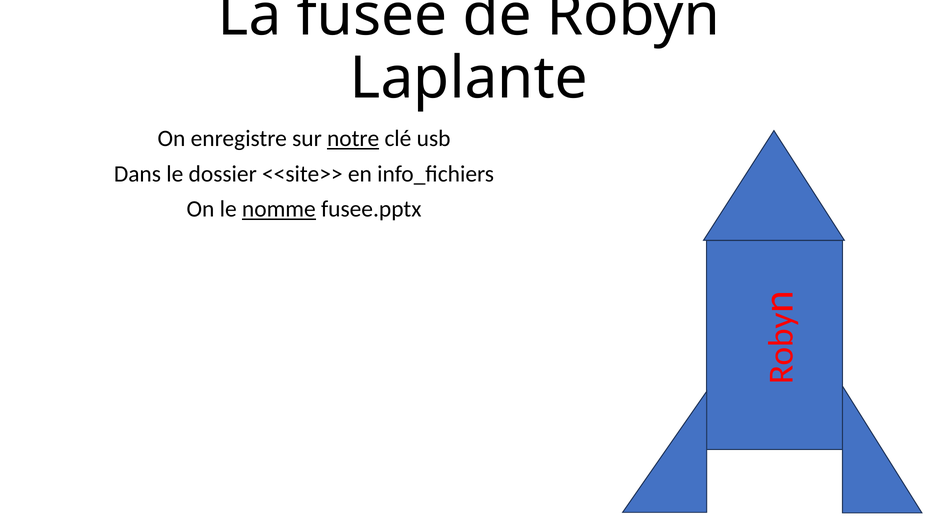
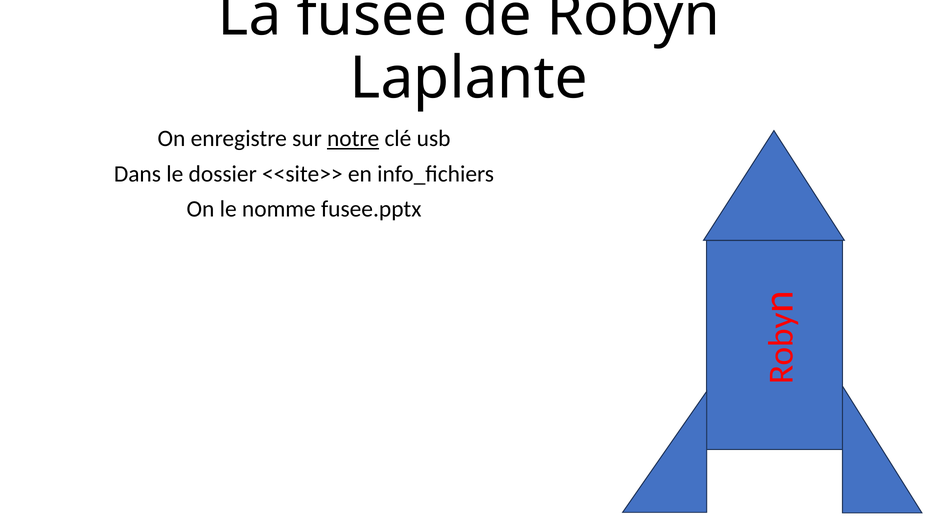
nomme underline: present -> none (279, 209)
